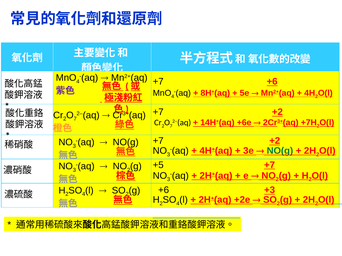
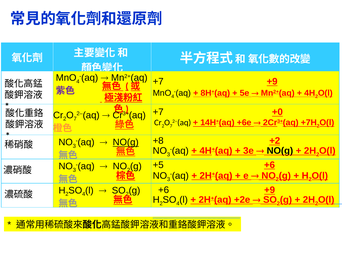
+7 +6: +6 -> +9 (272, 82)
+2: +2 -> +0 (277, 112)
+7: +7 -> +8 (158, 141)
NO(g underline: none -> present (126, 143)
NO(g colour: green -> black (280, 151)
+5 +7: +7 -> +6 (270, 165)
+6 +3: +3 -> +9 (270, 190)
